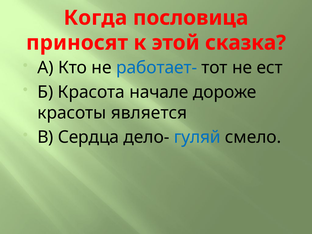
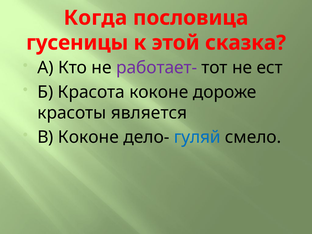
приносят: приносят -> гусеницы (77, 43)
работает- colour: blue -> purple (157, 68)
Красота начале: начале -> коконе (159, 92)
В Сердца: Сердца -> Коконе (88, 137)
